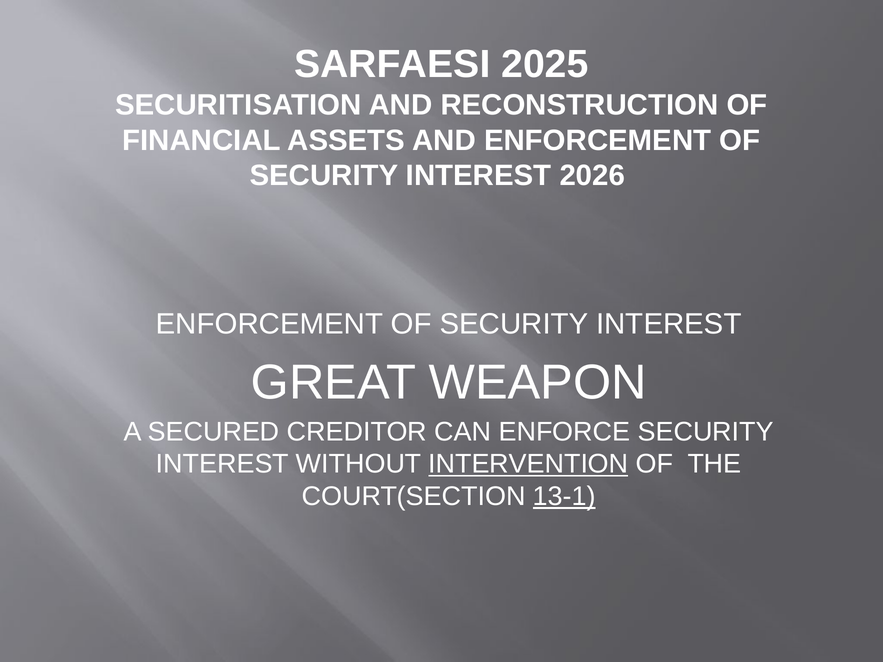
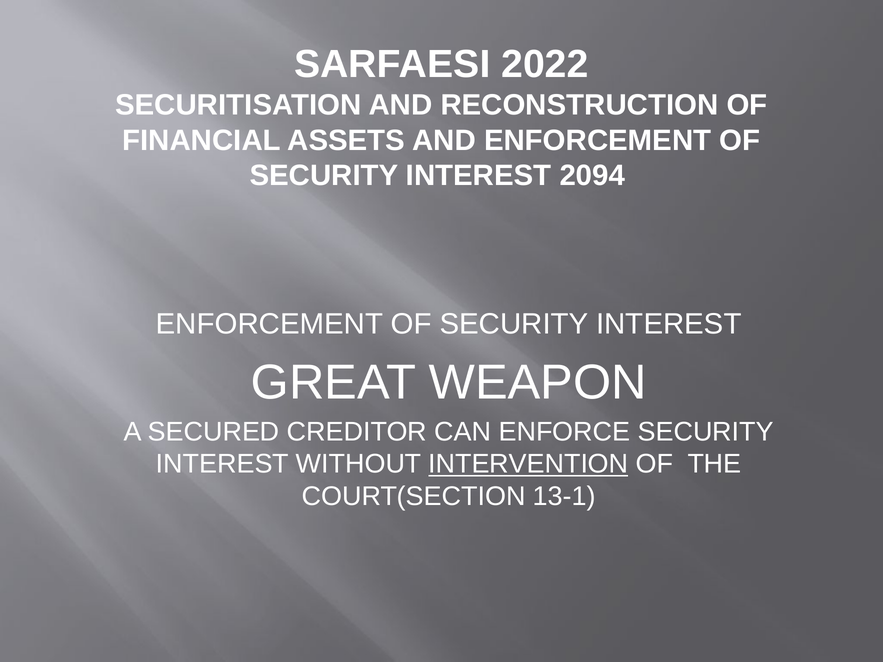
2025: 2025 -> 2022 (545, 65)
2026: 2026 -> 2094 (592, 176)
13-1 underline: present -> none (564, 497)
